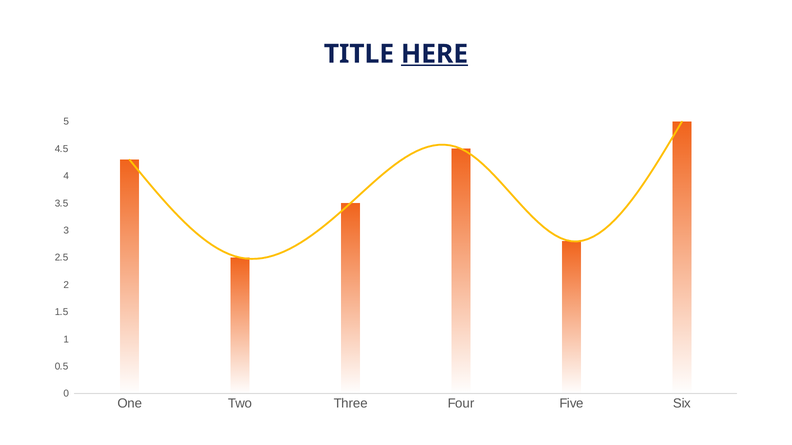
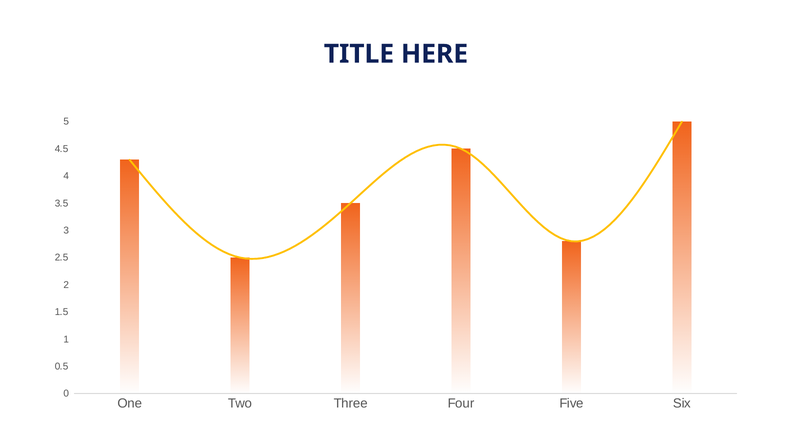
HERE underline: present -> none (435, 54)
